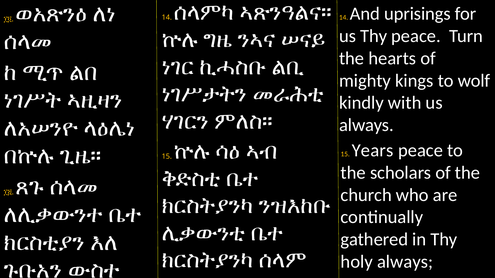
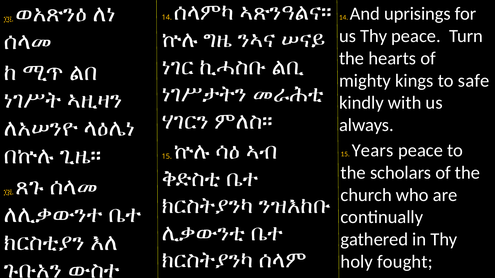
wolf: wolf -> safe (474, 81)
holy always: always -> fought (405, 262)
